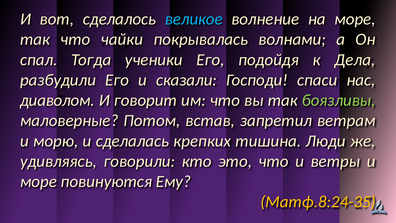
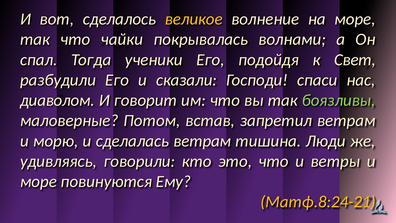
великое colour: light blue -> yellow (194, 19)
Дела: Дела -> Свет (355, 60)
сделалась крепких: крепких -> ветрам (202, 141)
Матф.8:24-35: Матф.8:24-35 -> Матф.8:24-21 (318, 202)
